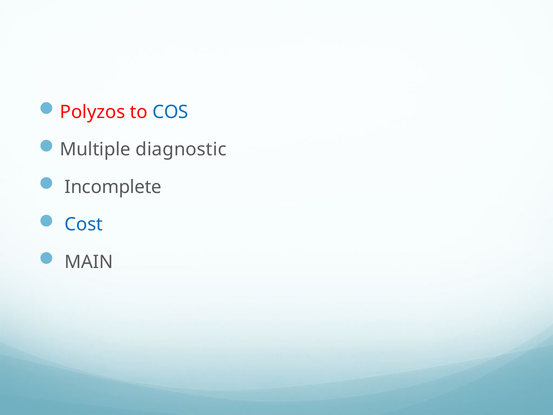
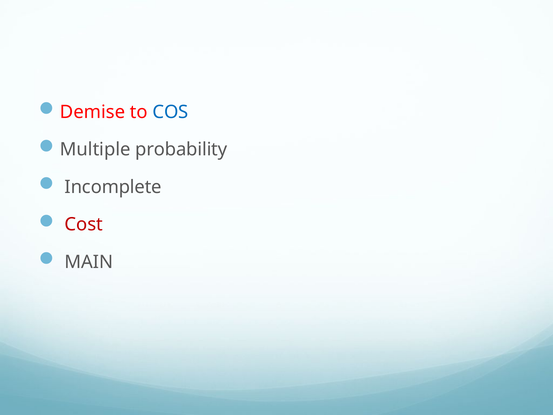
Polyzos: Polyzos -> Demise (93, 112)
diagnostic: diagnostic -> probability (181, 149)
Cost colour: blue -> red (84, 224)
